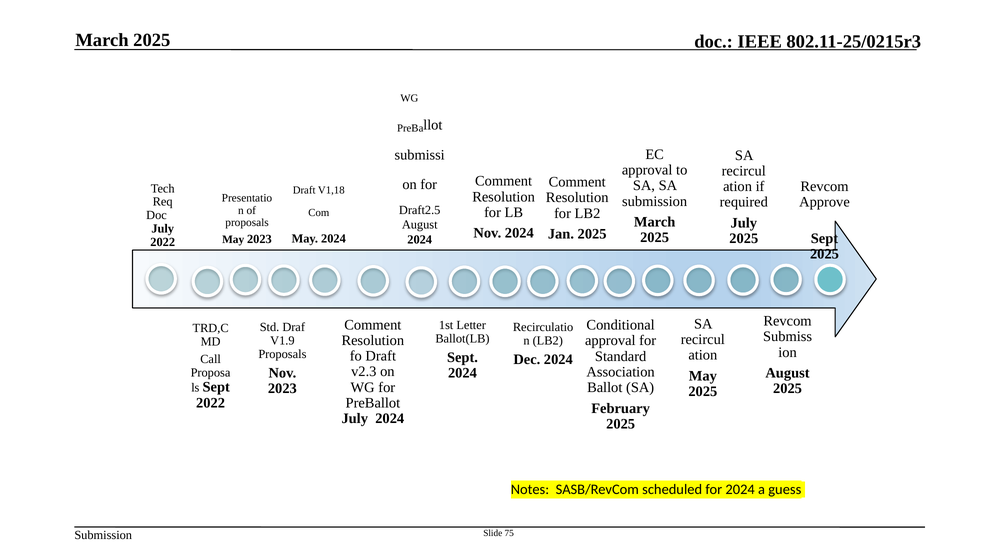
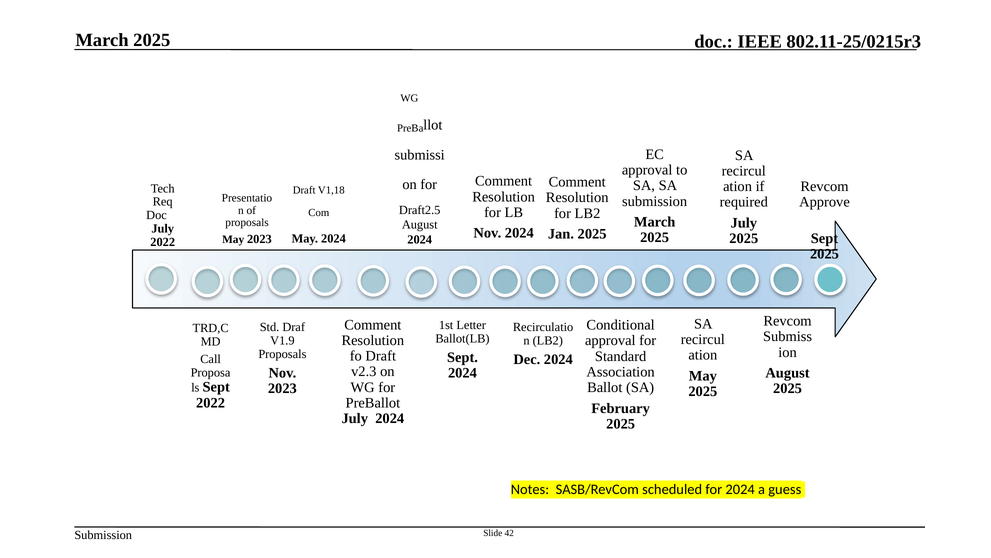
75: 75 -> 42 (509, 533)
